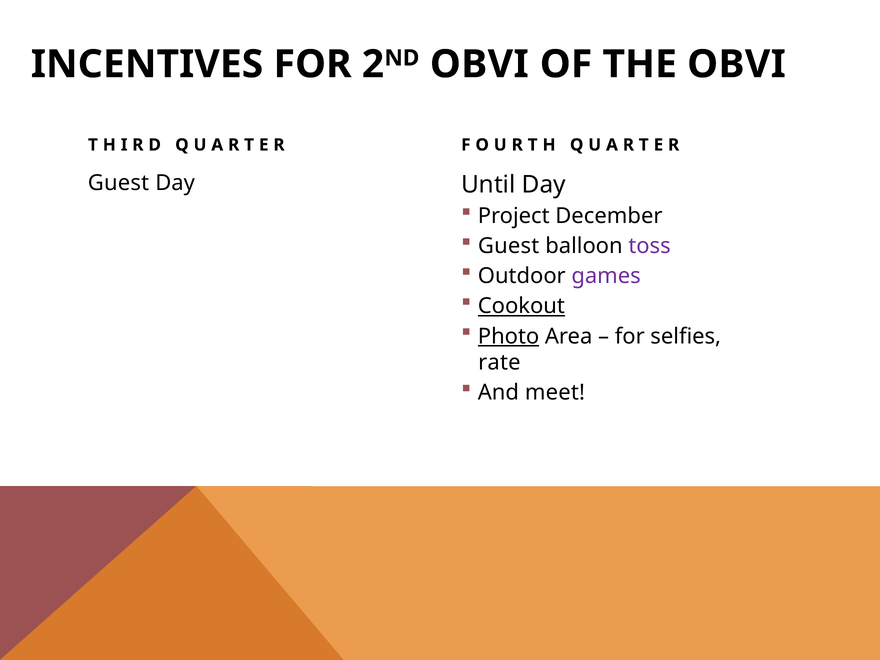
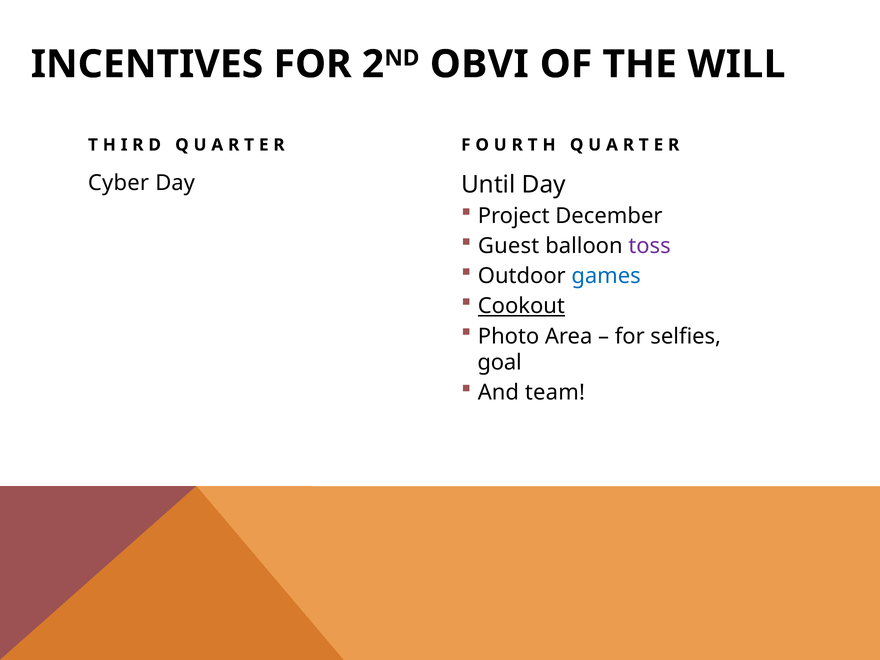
THE OBVI: OBVI -> WILL (736, 64)
Guest: Guest -> Cyber (118, 183)
games colour: purple -> blue (606, 276)
Photo underline: present -> none (509, 336)
rate: rate -> goal (500, 363)
meet: meet -> team (555, 393)
